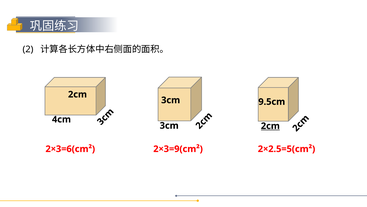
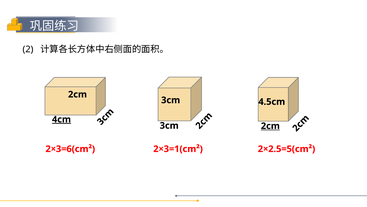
9.5cm: 9.5cm -> 4.5cm (272, 102)
4cm underline: none -> present (61, 119)
2×3=9(cm²: 2×3=9(cm² -> 2×3=1(cm² (178, 149)
